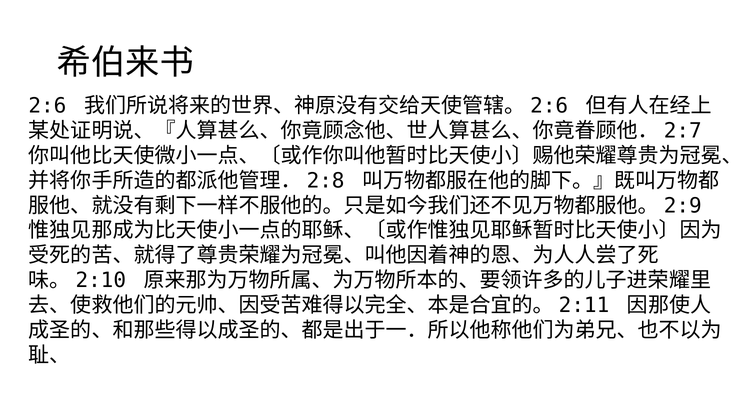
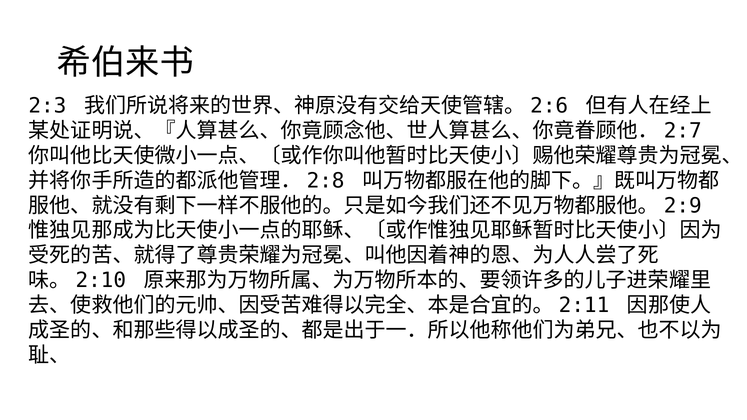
2:6: 2:6 -> 2:3 (47, 106)
